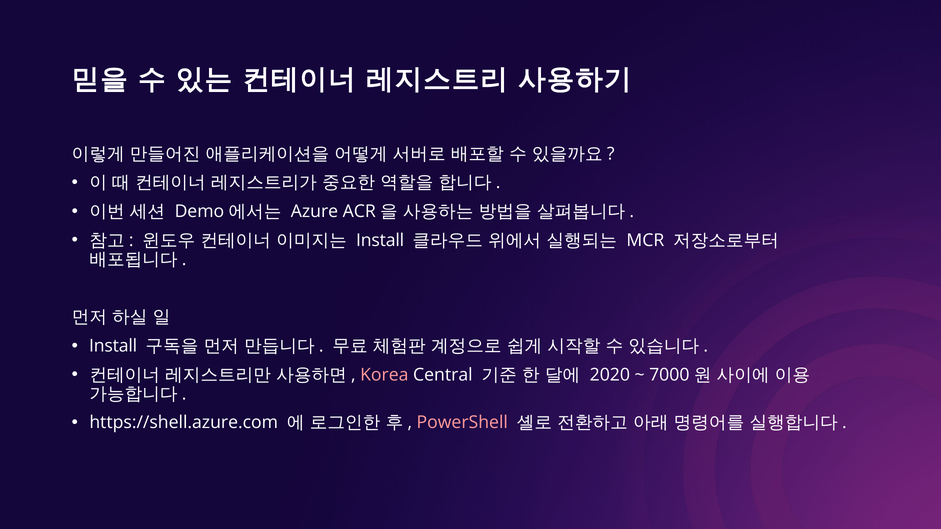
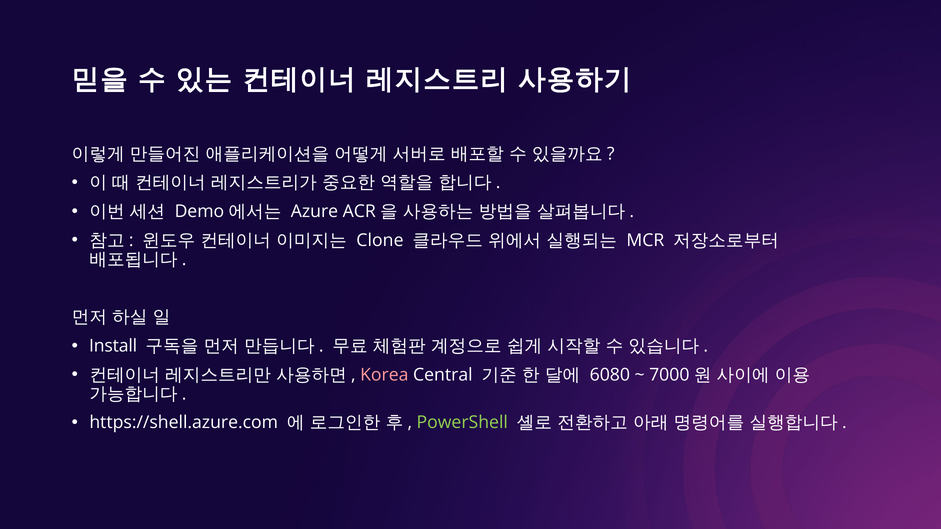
Install: Install -> Clone (380, 240)
2020: 2020 -> 6080 (610, 375)
PowerShell colour: pink -> light green (462, 423)
